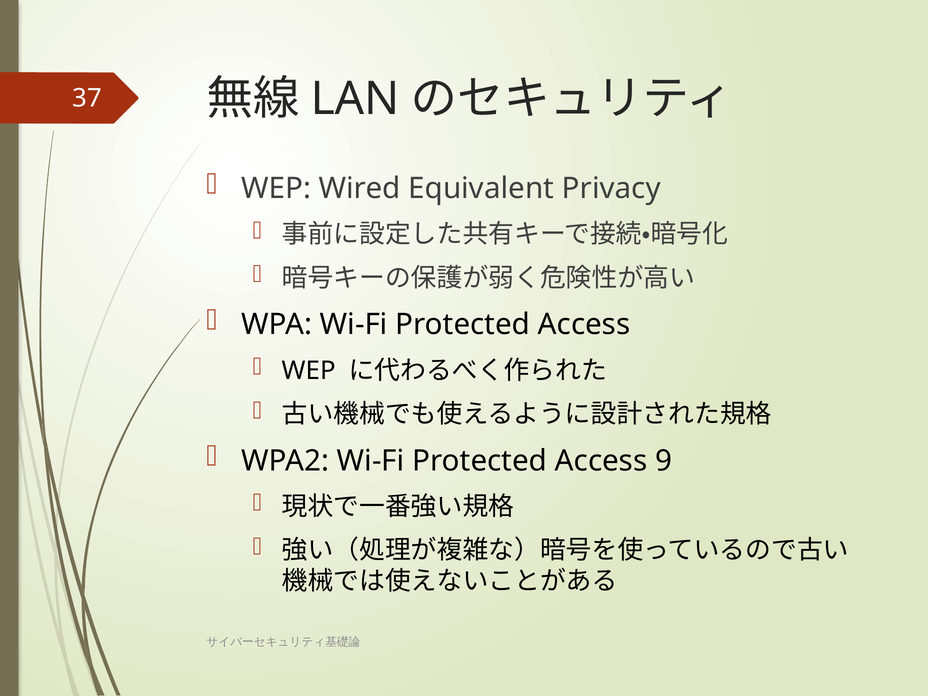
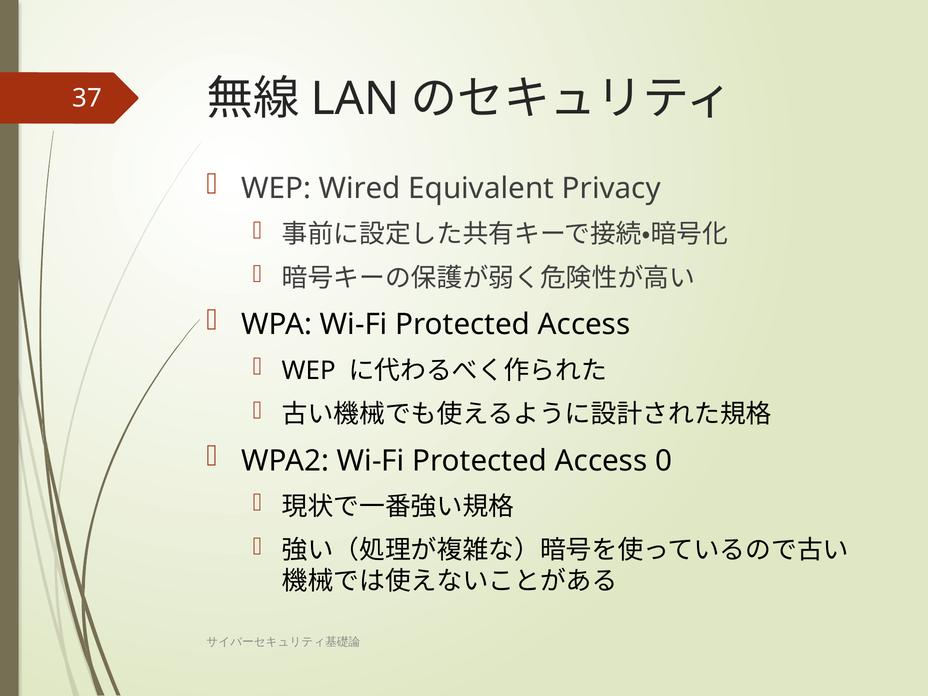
9: 9 -> 0 (664, 461)
